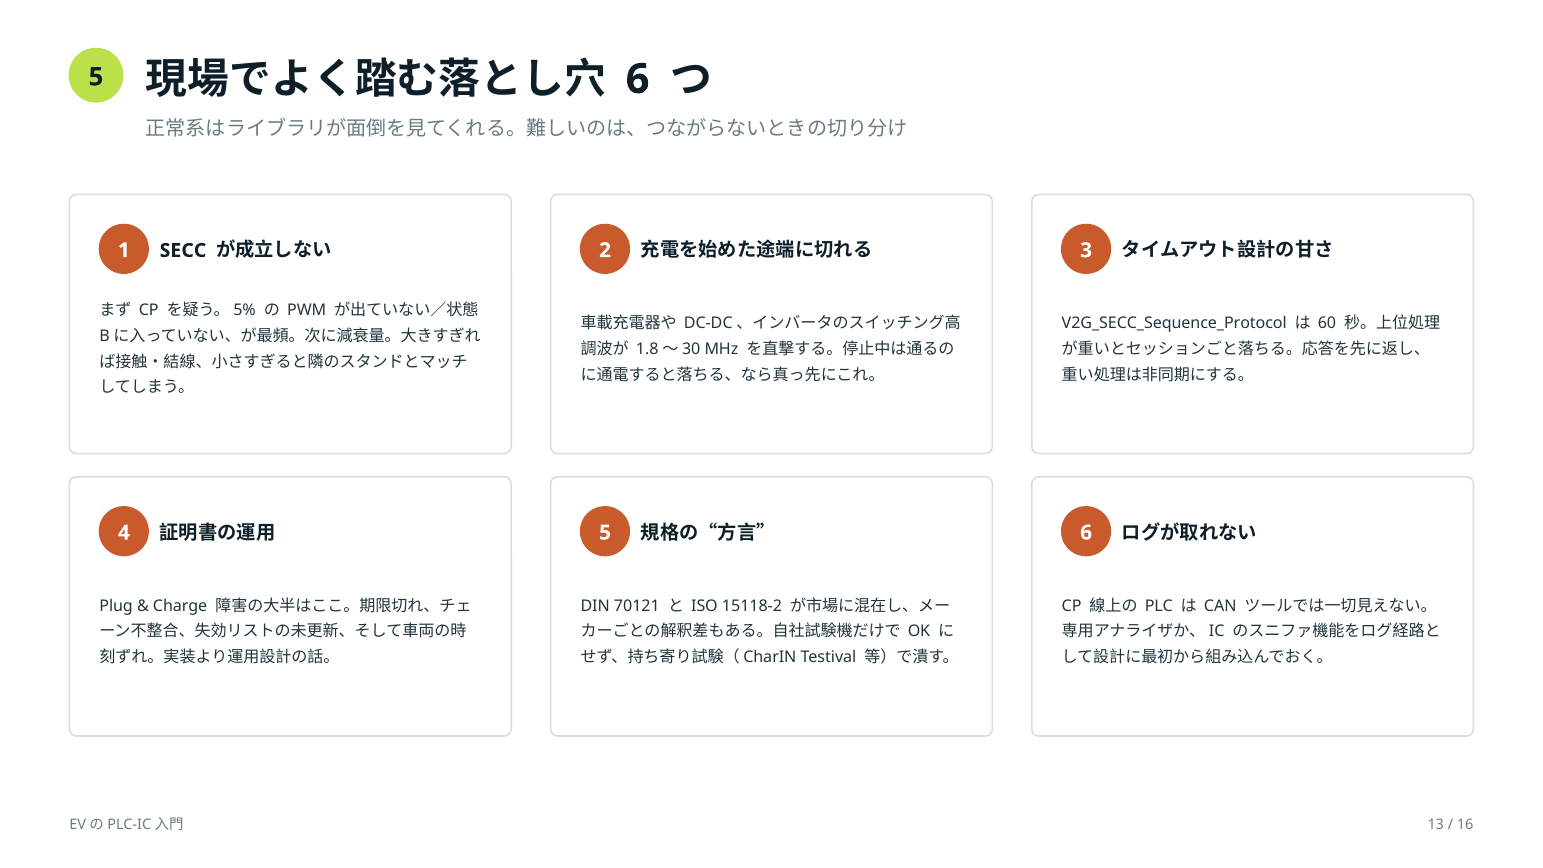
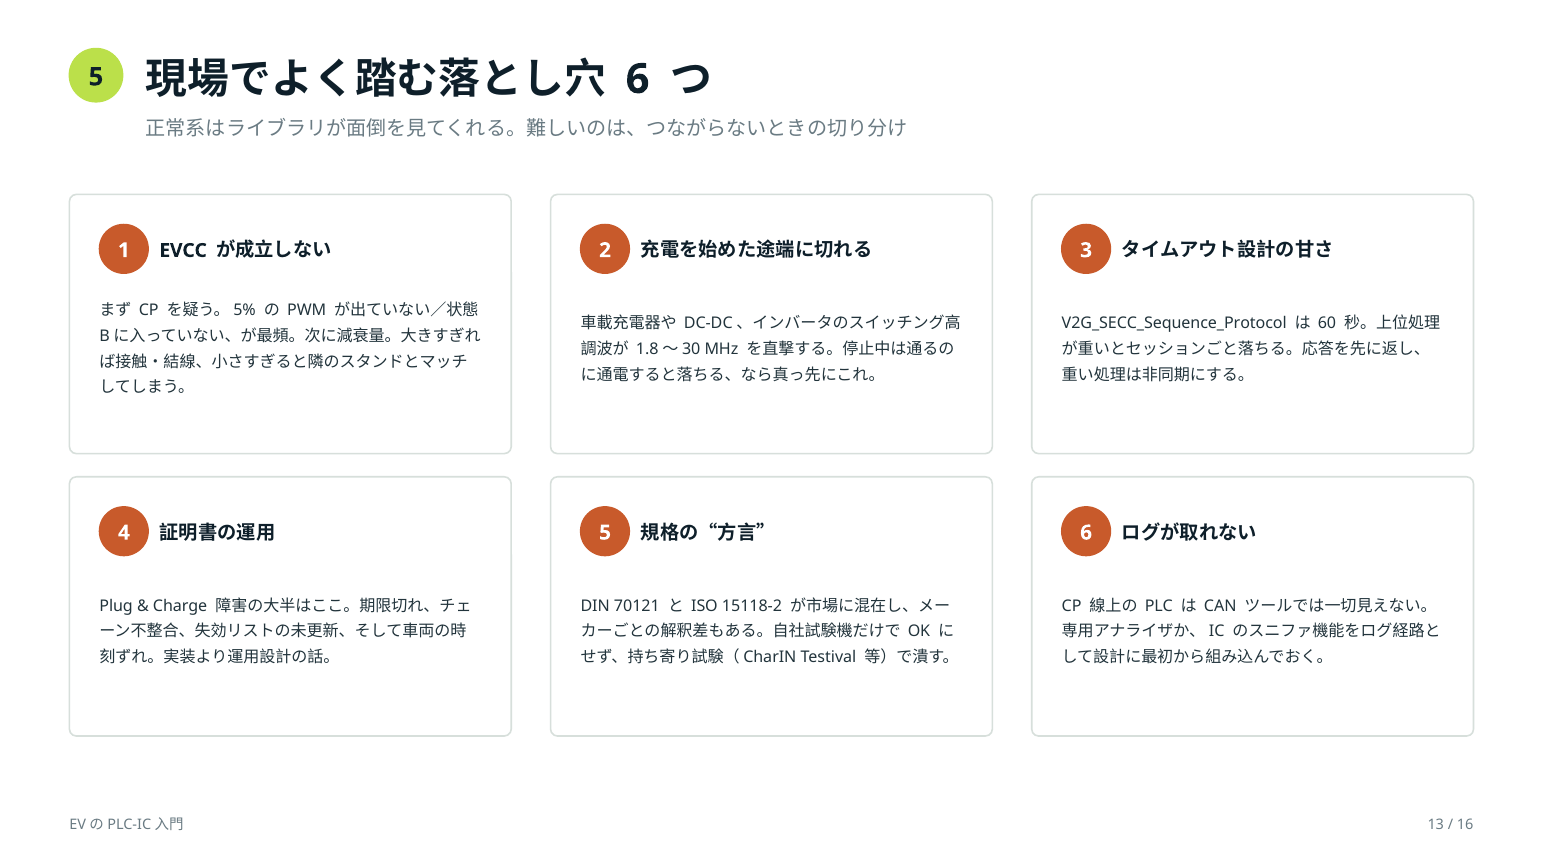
SECC: SECC -> EVCC (183, 251)
